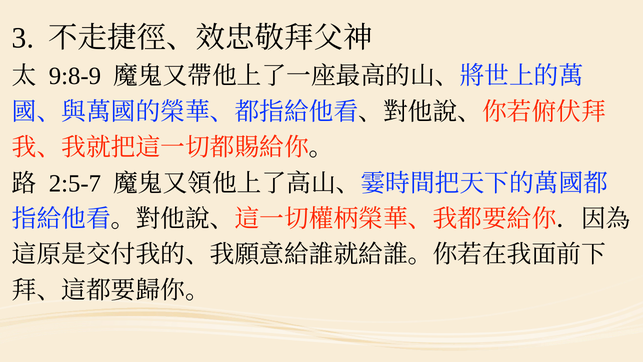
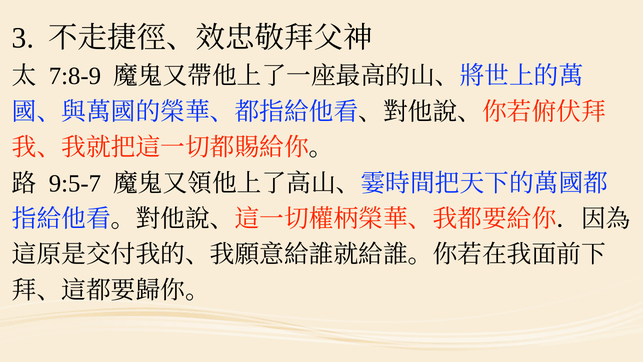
9:8-9: 9:8-9 -> 7:8-9 (75, 76)
2:5-7: 2:5-7 -> 9:5-7 (75, 183)
